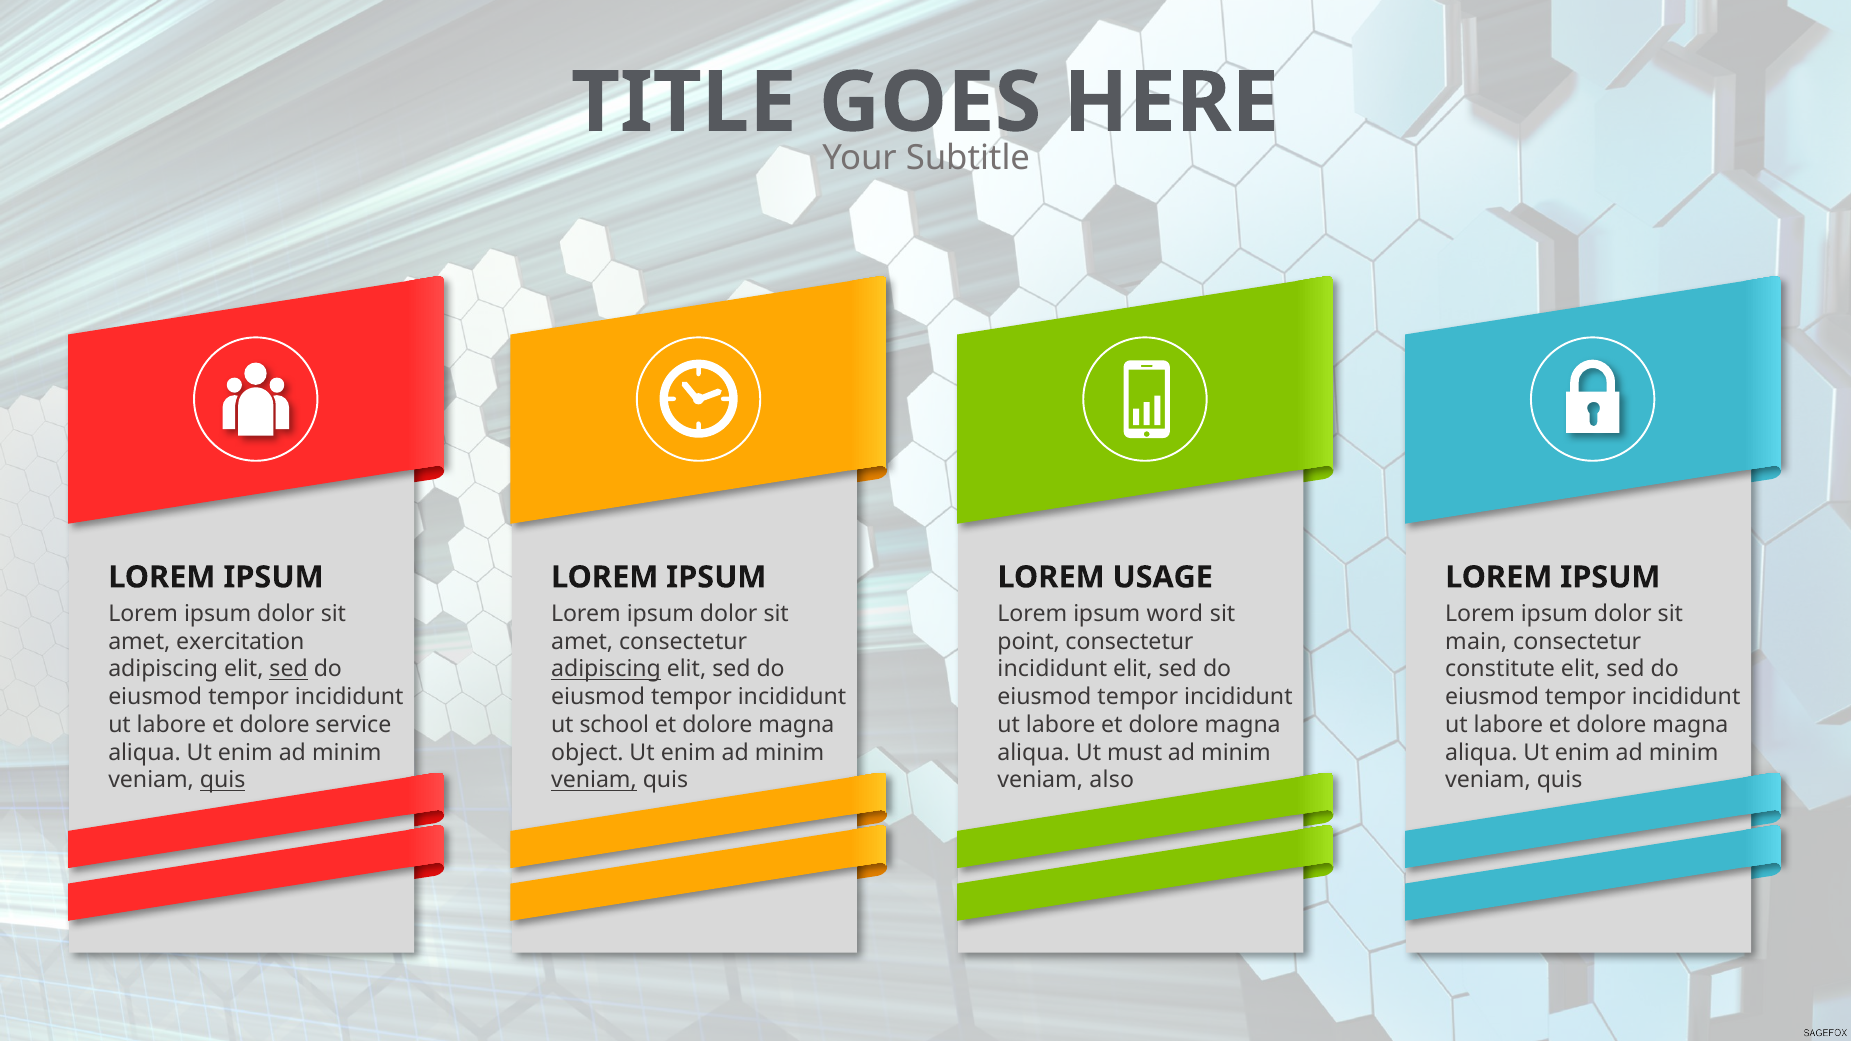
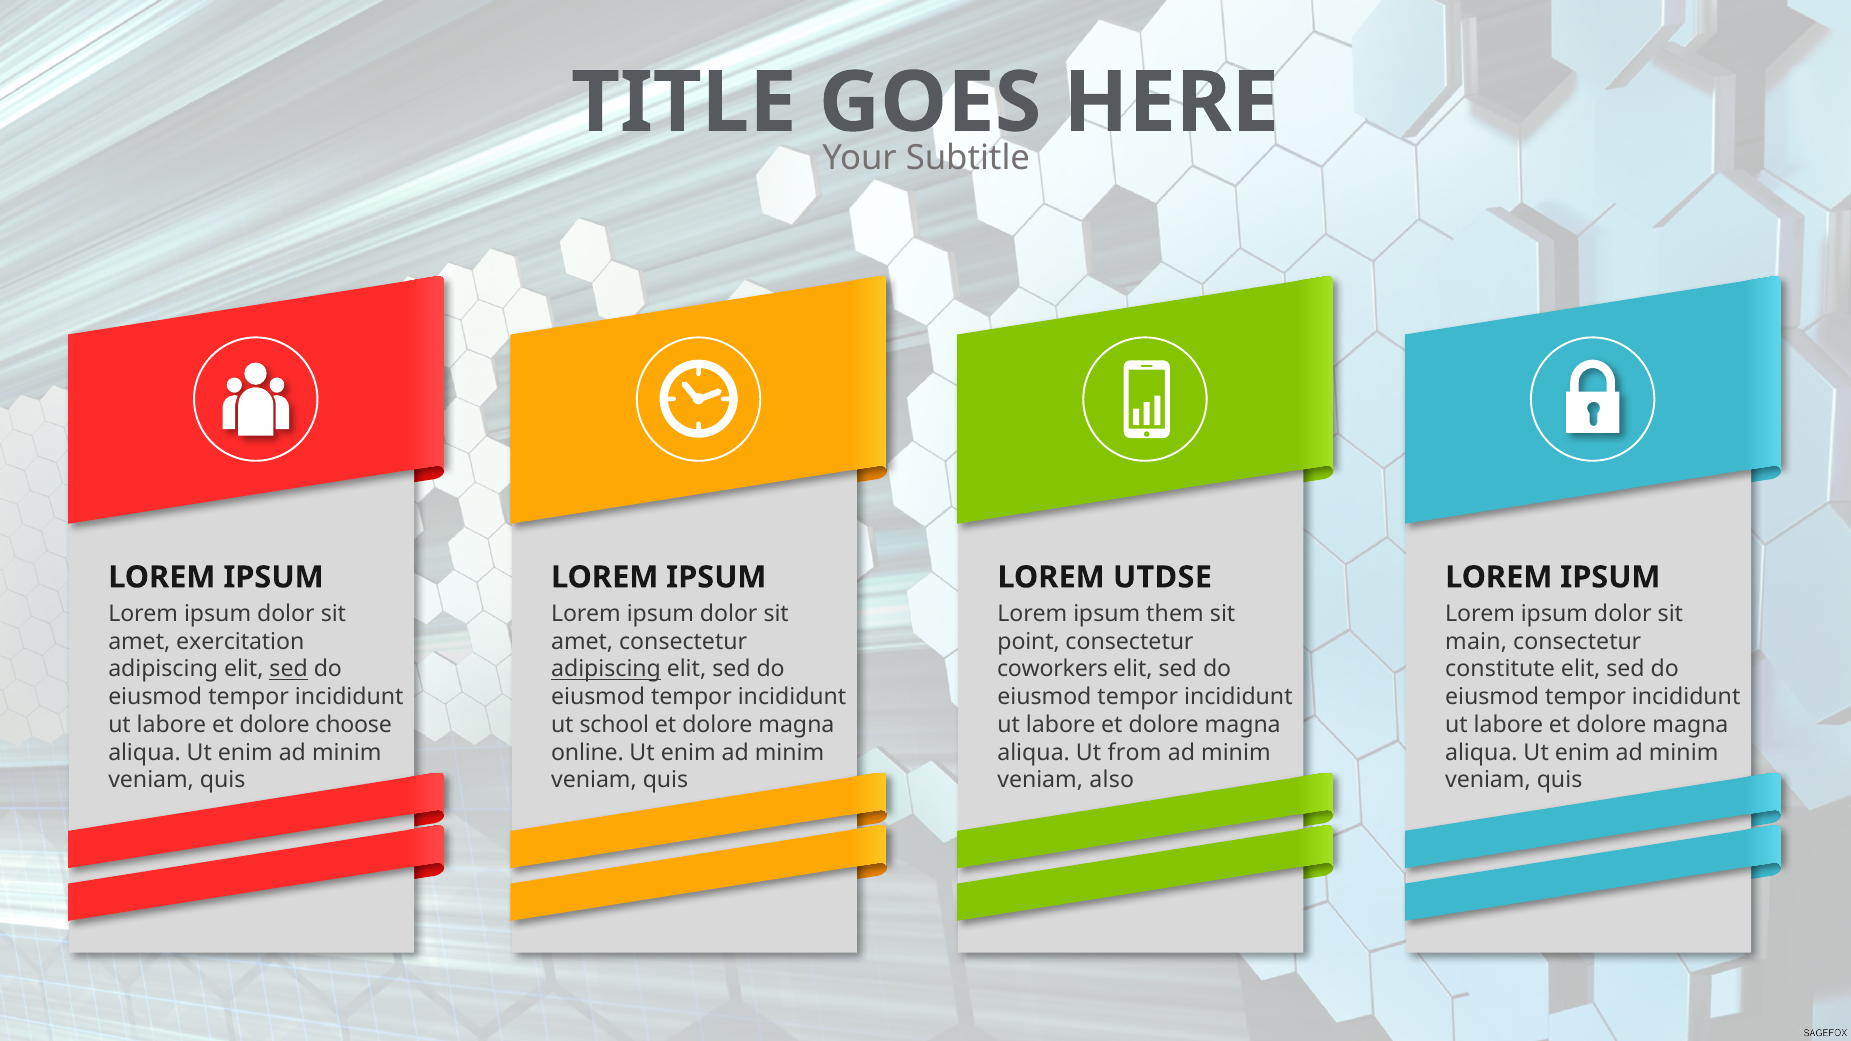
USAGE: USAGE -> UTDSE (1162, 577)
word: word -> them (1175, 614)
incididunt: incididunt -> coworkers (1053, 669)
service: service -> choose (354, 725)
object: object -> online (587, 753)
must: must -> from (1134, 753)
quis underline: present -> none (223, 780)
veniam underline: present -> none (594, 780)
